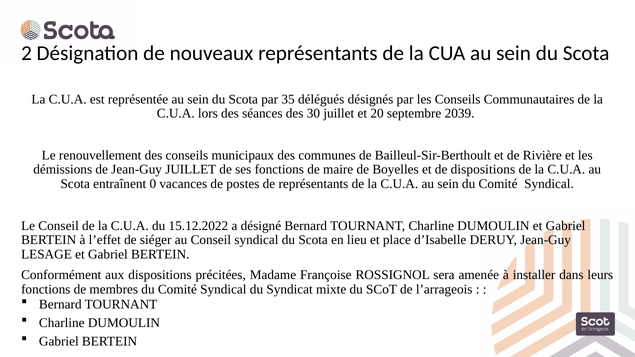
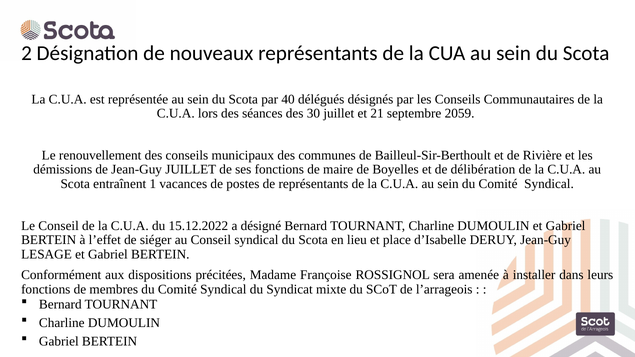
35: 35 -> 40 (288, 99)
20: 20 -> 21 (377, 114)
2039: 2039 -> 2059 (460, 114)
de dispositions: dispositions -> délibération (483, 170)
0: 0 -> 1 (153, 184)
